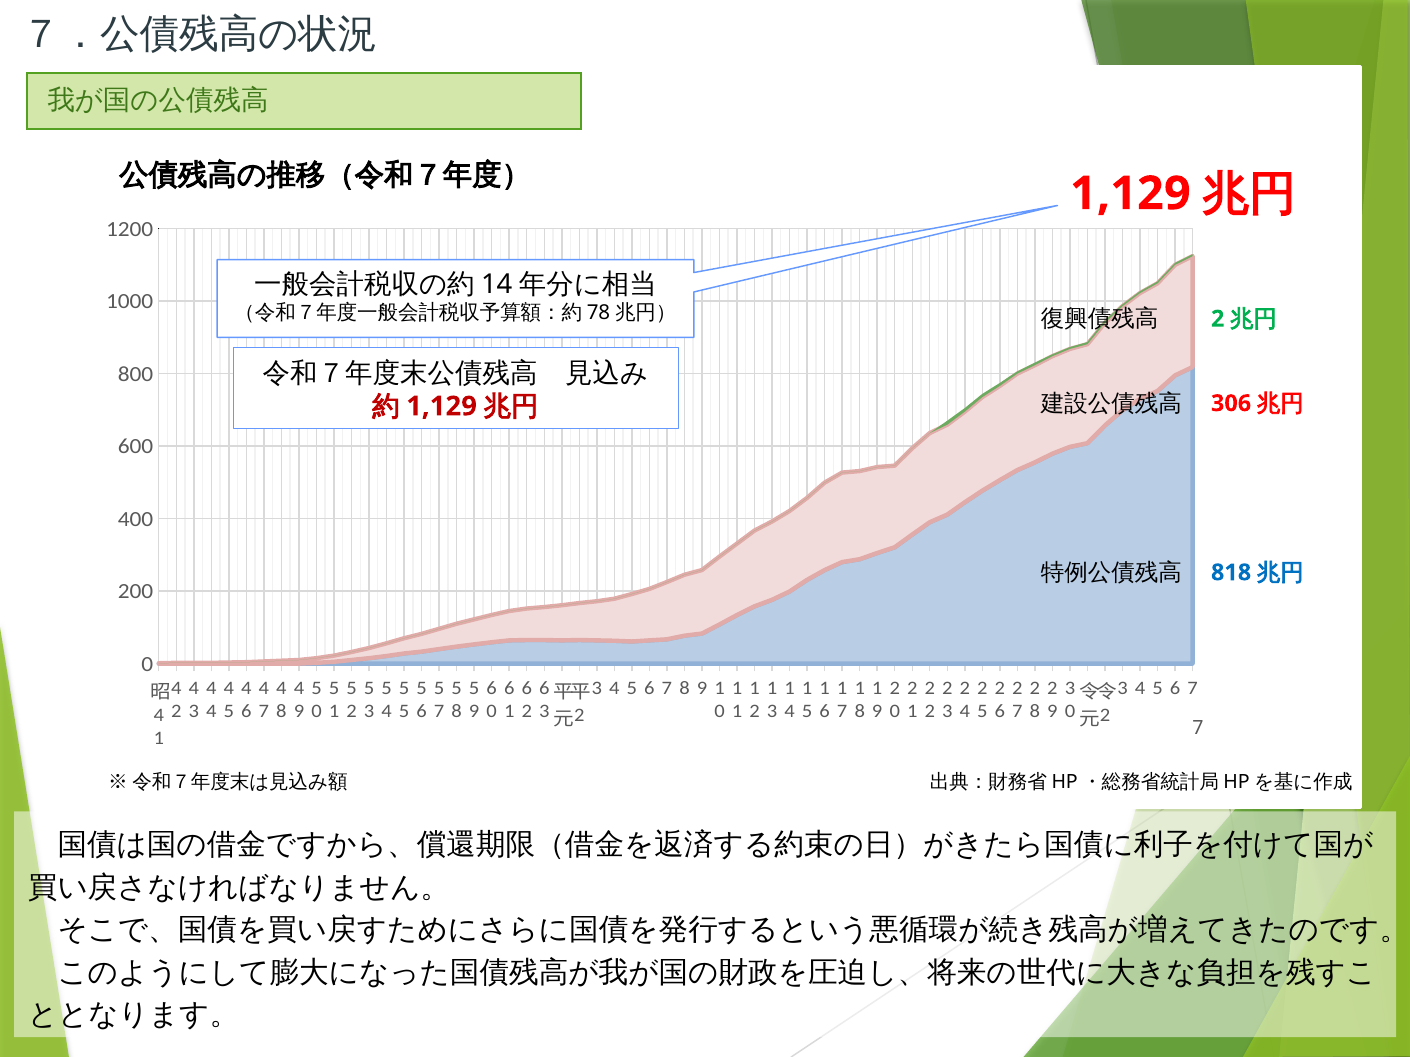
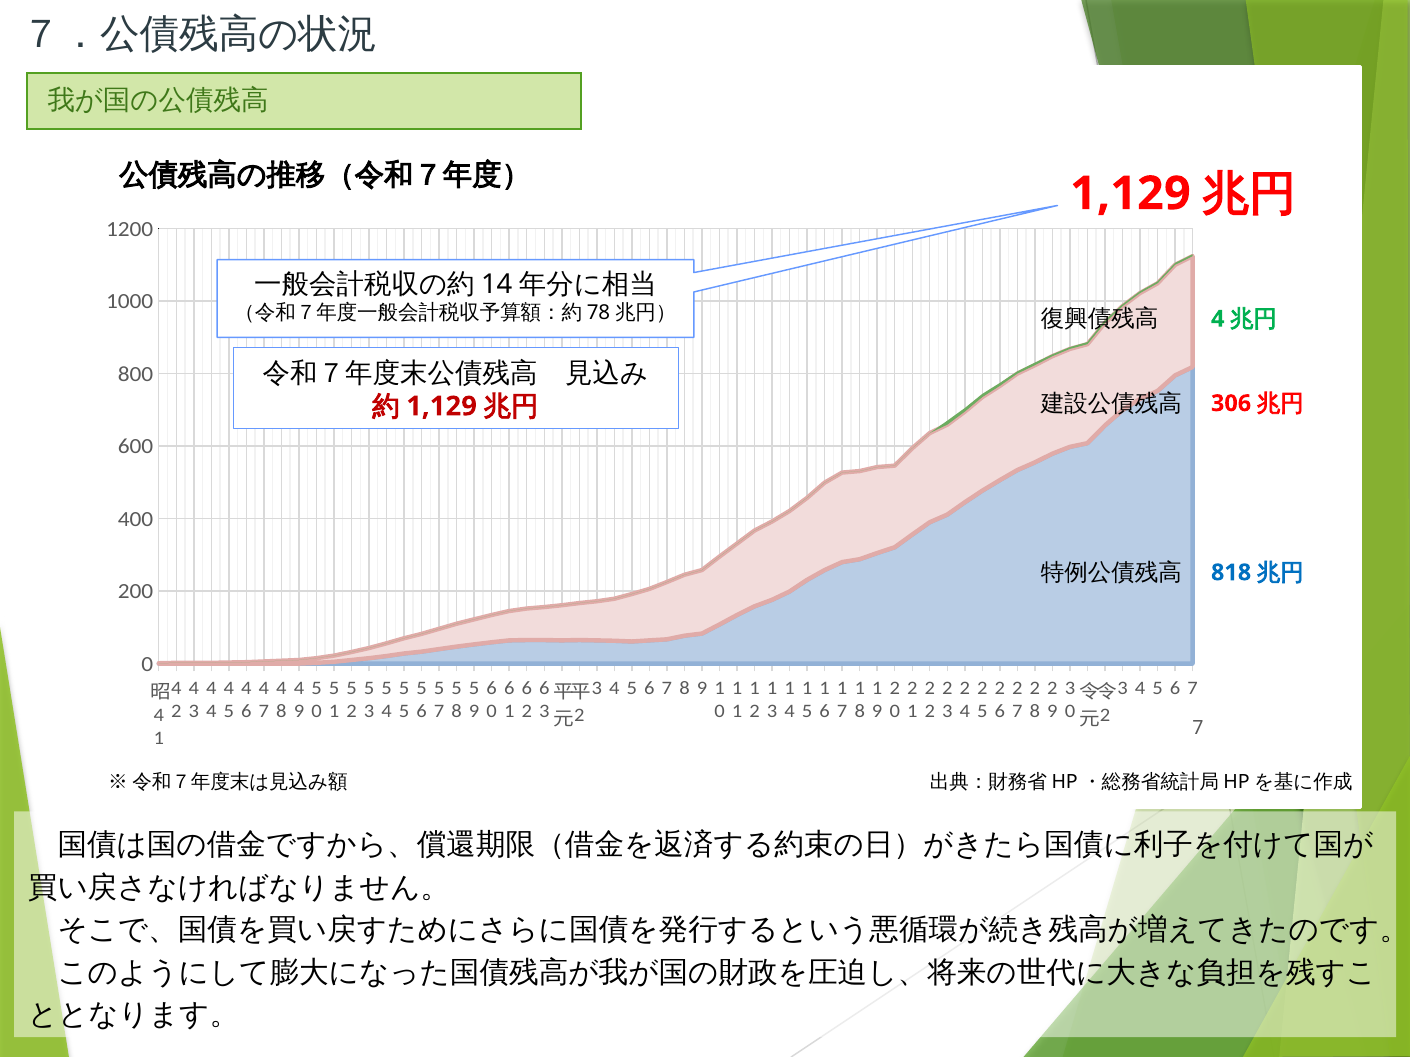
2: 2 -> 4 (1218, 319)
